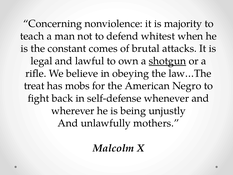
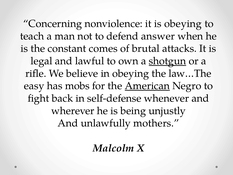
is majority: majority -> obeying (183, 24)
whitest: whitest -> answer (158, 36)
treat: treat -> easy (34, 86)
American underline: none -> present (147, 86)
